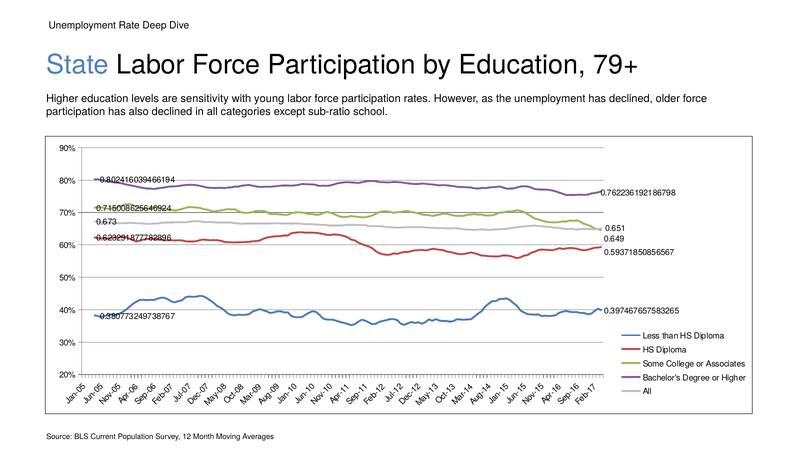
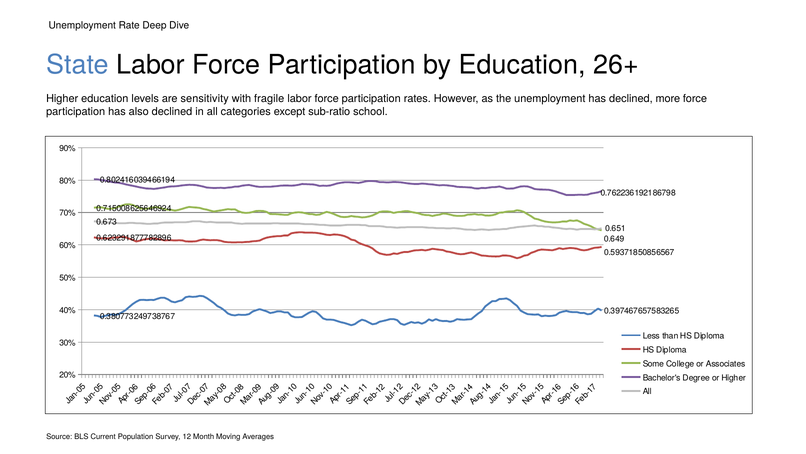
79+: 79+ -> 26+ (616, 65)
young: young -> fragile (269, 99)
older: older -> more (668, 99)
